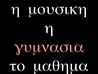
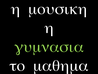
gumnasia colour: pink -> light green (49, 46)
